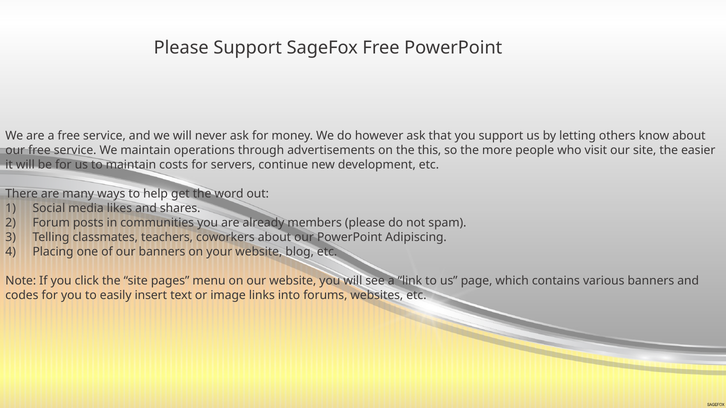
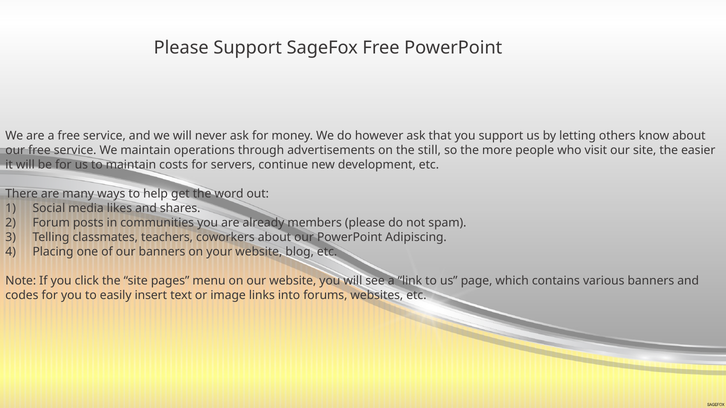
this: this -> still (429, 151)
